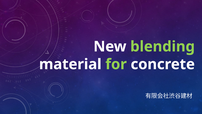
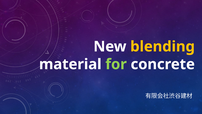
blending colour: light green -> yellow (163, 46)
